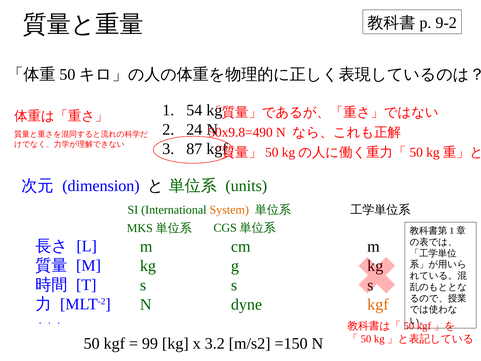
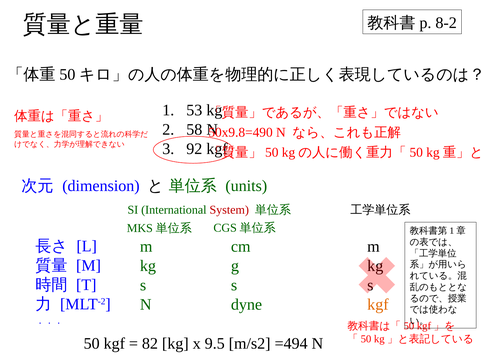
9-2: 9-2 -> 8-2 (446, 23)
54: 54 -> 53 (194, 110)
24: 24 -> 58 (194, 129)
87: 87 -> 92 (194, 149)
System colour: orange -> red (229, 210)
99: 99 -> 82 (150, 343)
3.2: 3.2 -> 9.5 (215, 343)
=150: =150 -> =494 (291, 343)
